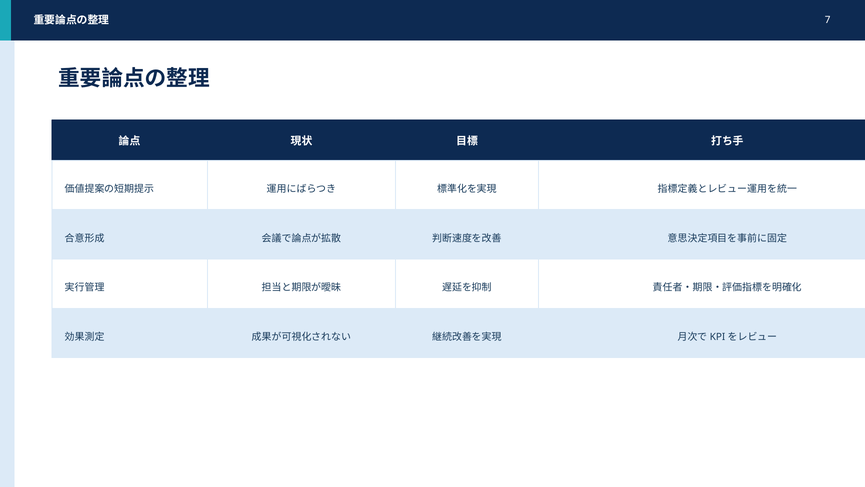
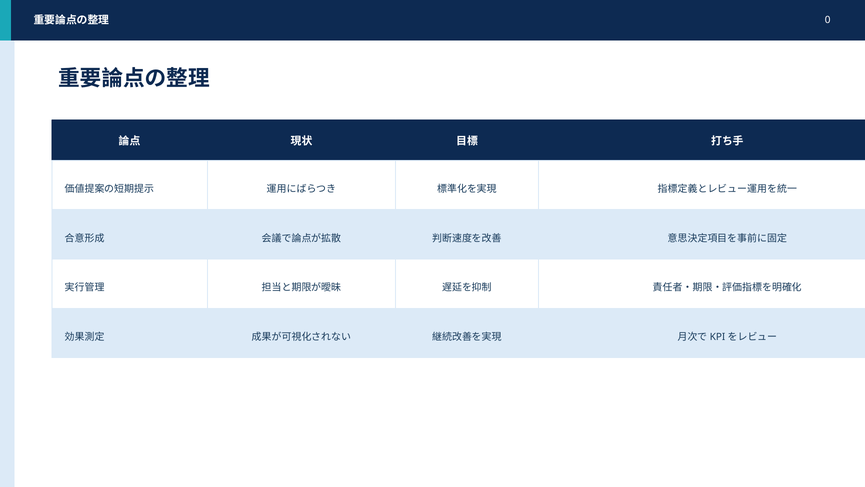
7: 7 -> 0 (828, 20)
